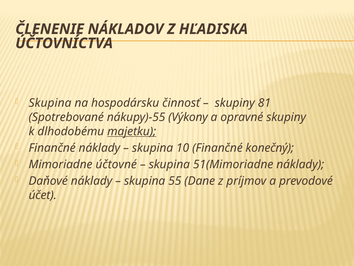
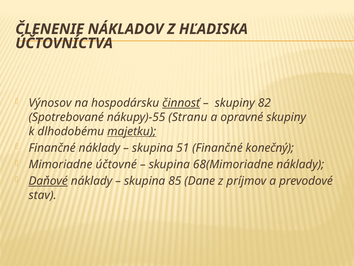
Skupina: Skupina -> Výnosov (50, 103)
činnosť underline: none -> present (181, 103)
81: 81 -> 82 (264, 103)
Výkony: Výkony -> Stranu (188, 117)
10: 10 -> 51 (183, 148)
51(Mimoriadne: 51(Mimoriadne -> 68(Mimoriadne (233, 164)
Daňové underline: none -> present (48, 181)
55: 55 -> 85 (175, 181)
účet: účet -> stav (43, 195)
